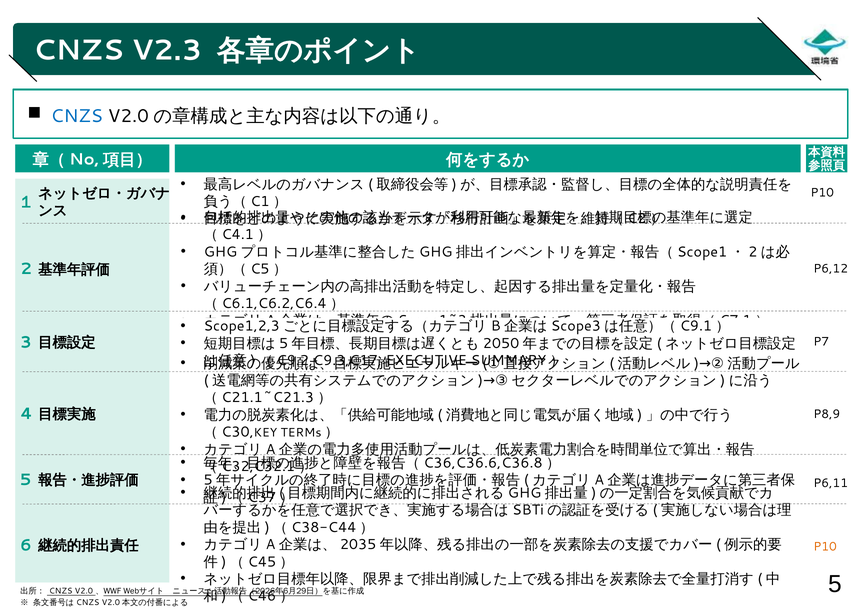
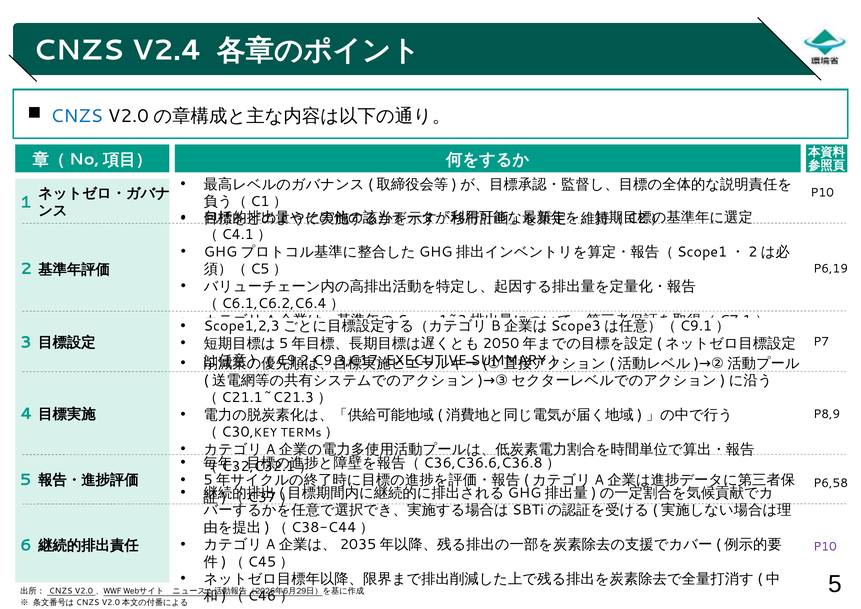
V2.3: V2.3 -> V2.4 (167, 50)
P6,12: P6,12 -> P6,19 (831, 269)
P6,11: P6,11 -> P6,58 (831, 483)
P10 colour: orange -> purple (825, 546)
